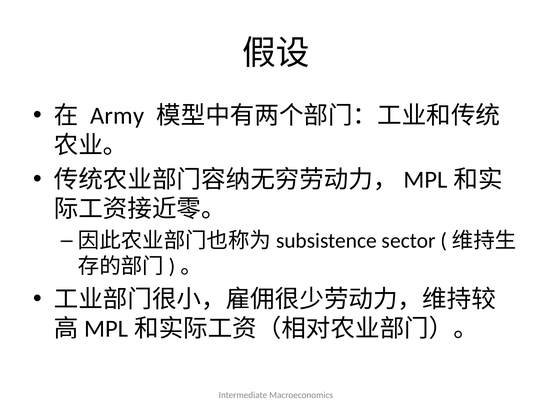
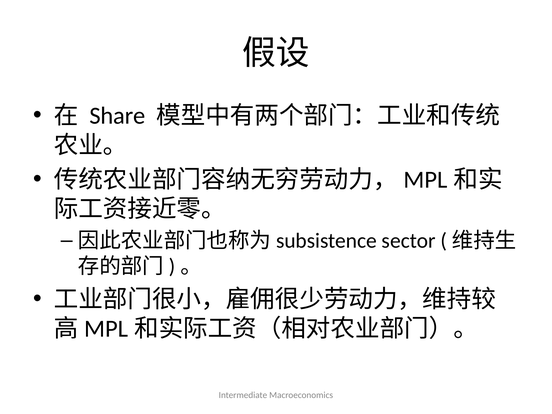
Army: Army -> Share (117, 116)
